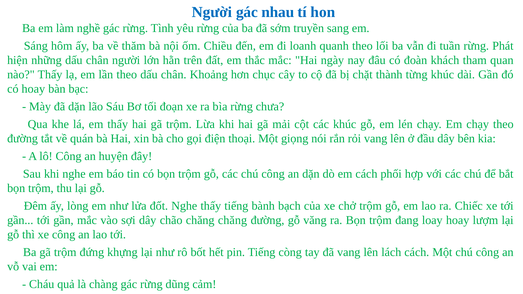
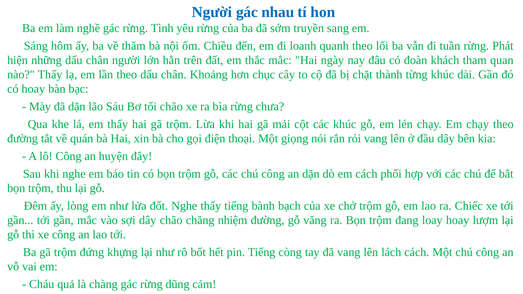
tối đoạn: đoạn -> chão (171, 107)
chăng chăng: chăng -> nhiệm (233, 220)
